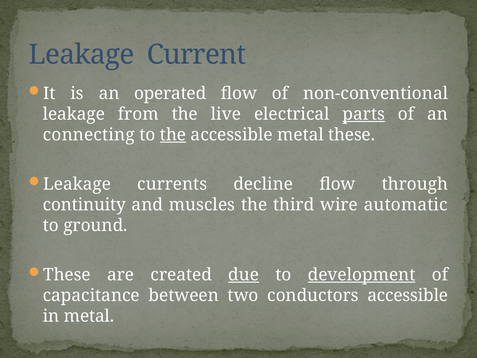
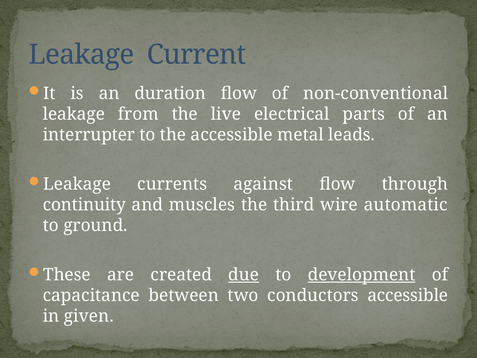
operated: operated -> duration (170, 93)
parts underline: present -> none (364, 114)
connecting: connecting -> interrupter (89, 135)
the underline: present -> none (173, 135)
metal these: these -> leads (352, 135)
decline: decline -> against (263, 184)
in metal: metal -> given (89, 316)
